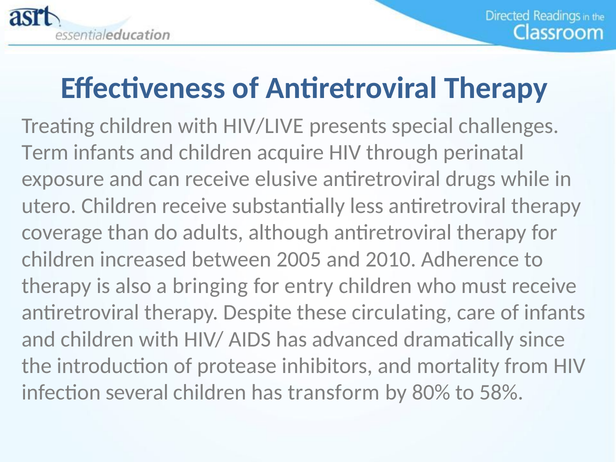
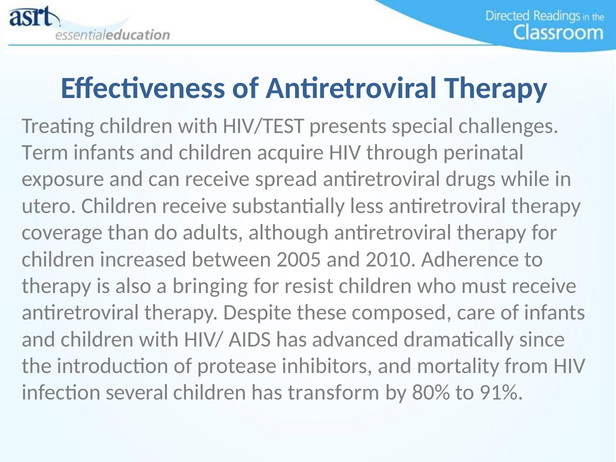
HIV/LIVE: HIV/LIVE -> HIV/TEST (264, 126)
elusive: elusive -> spread (286, 179)
entry: entry -> resist (309, 286)
circulating: circulating -> composed (402, 313)
58%: 58% -> 91% (501, 393)
